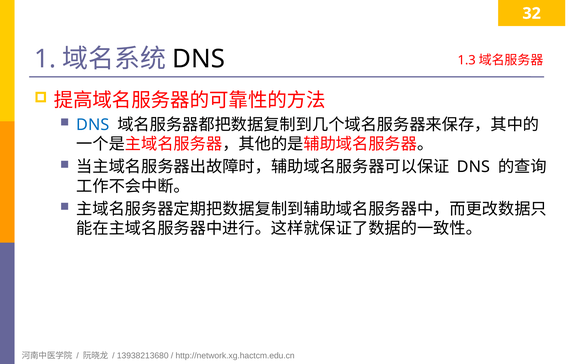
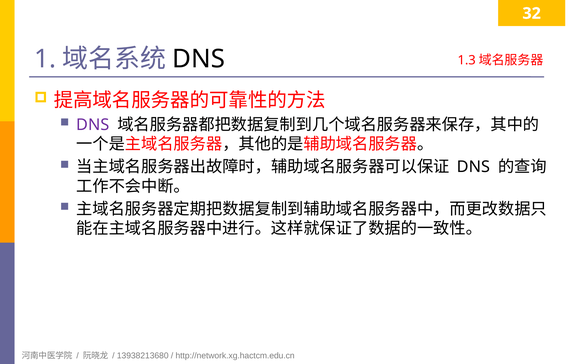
DNS colour: blue -> purple (93, 125)
